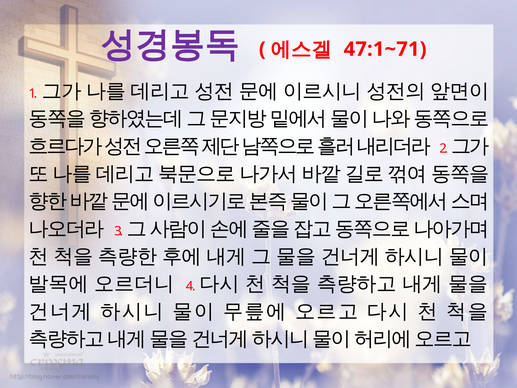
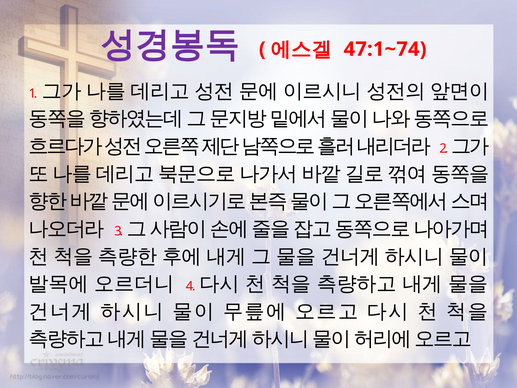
47:1~71: 47:1~71 -> 47:1~74 (385, 49)
